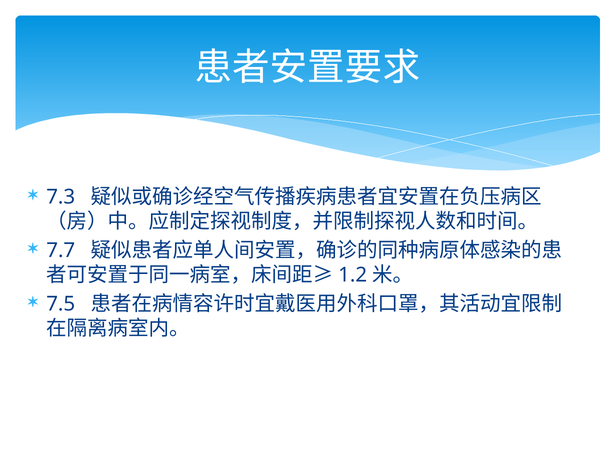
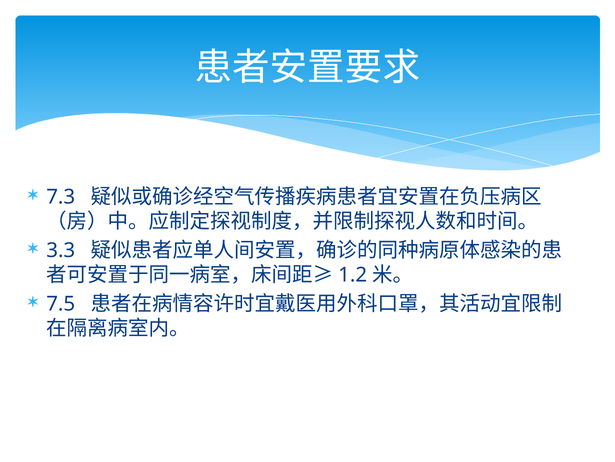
7.7: 7.7 -> 3.3 (61, 250)
